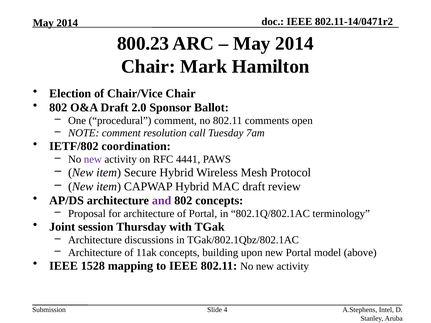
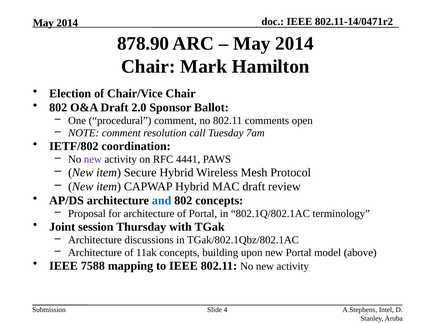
800.23: 800.23 -> 878.90 (143, 44)
and colour: purple -> blue (162, 201)
1528: 1528 -> 7588 (93, 266)
